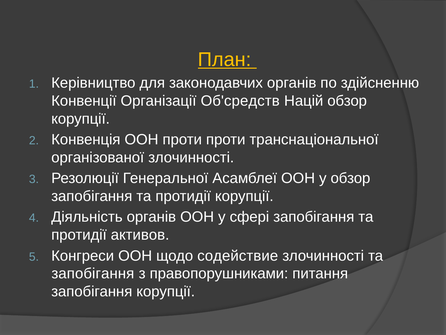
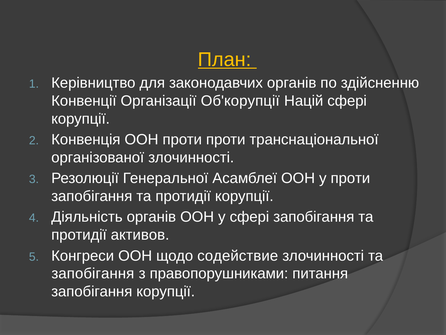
Об'средств: Об'средств -> Об'корупції (240, 101)
Націй обзор: обзор -> сфері (347, 101)
у обзор: обзор -> проти (350, 178)
